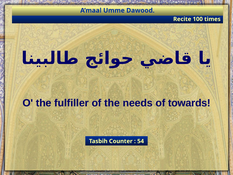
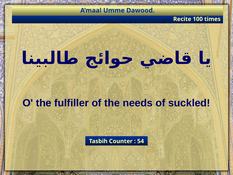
towards: towards -> suckled (189, 103)
